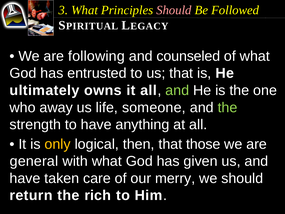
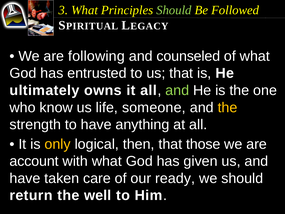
Should colour: pink -> light green (174, 10)
away: away -> know (56, 107)
the colour: light green -> yellow (228, 107)
general: general -> account (34, 161)
merry: merry -> ready (175, 178)
rich: rich -> well (98, 195)
